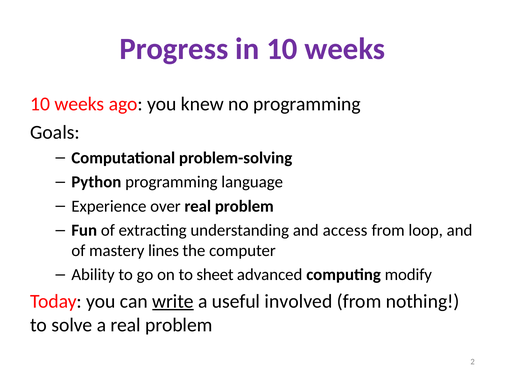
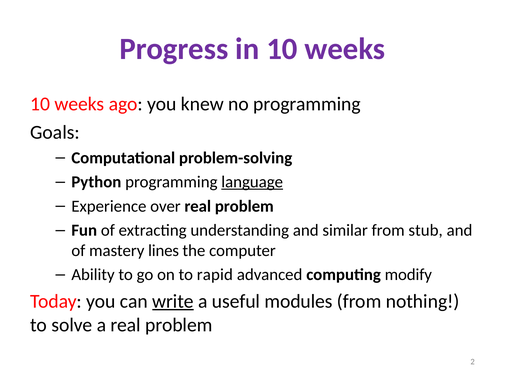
language underline: none -> present (252, 182)
access: access -> similar (345, 230)
loop: loop -> stub (426, 230)
sheet: sheet -> rapid (215, 275)
involved: involved -> modules (299, 301)
